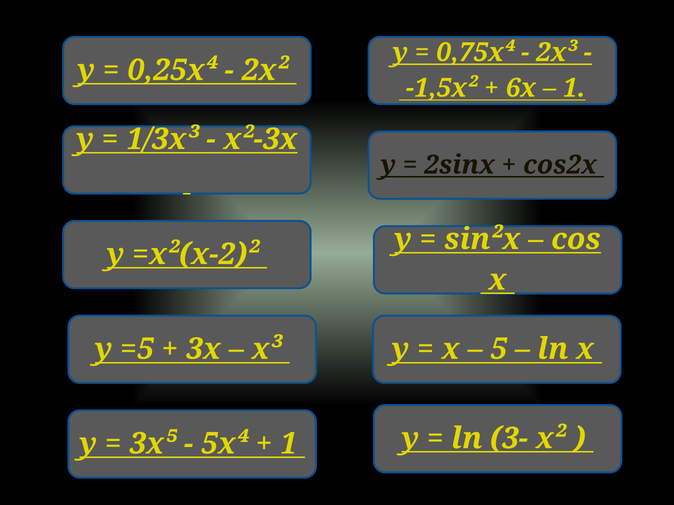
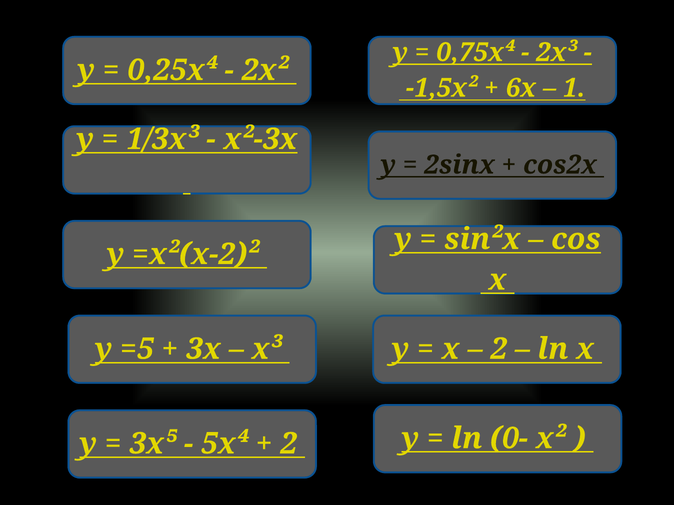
5: 5 -> 2 (499, 349)
1: 1 -> 2 (289, 444)
3-: 3- -> 0- (509, 439)
